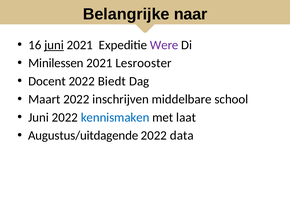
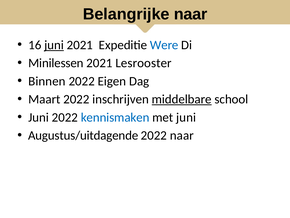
Were colour: purple -> blue (164, 45)
Docent: Docent -> Binnen (47, 81)
Biedt: Biedt -> Eigen (112, 81)
middelbare underline: none -> present (182, 99)
met laat: laat -> juni (186, 117)
2022 data: data -> naar (182, 135)
